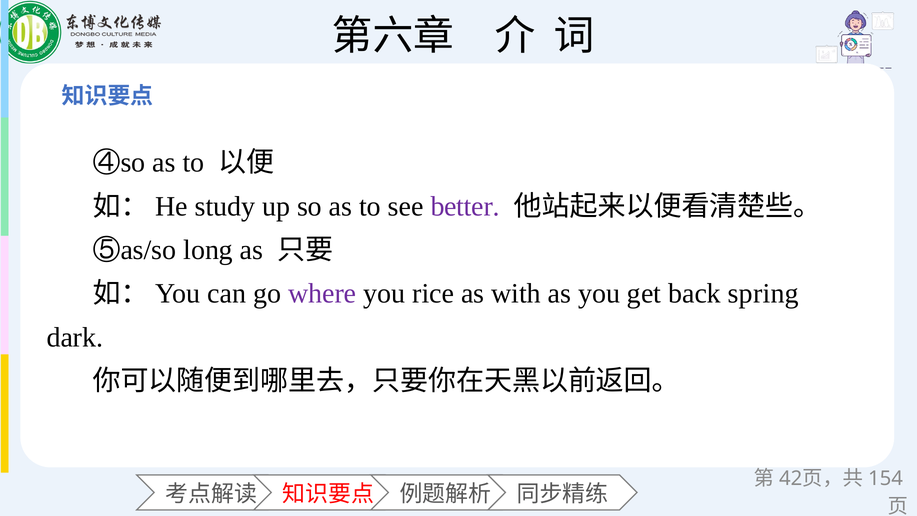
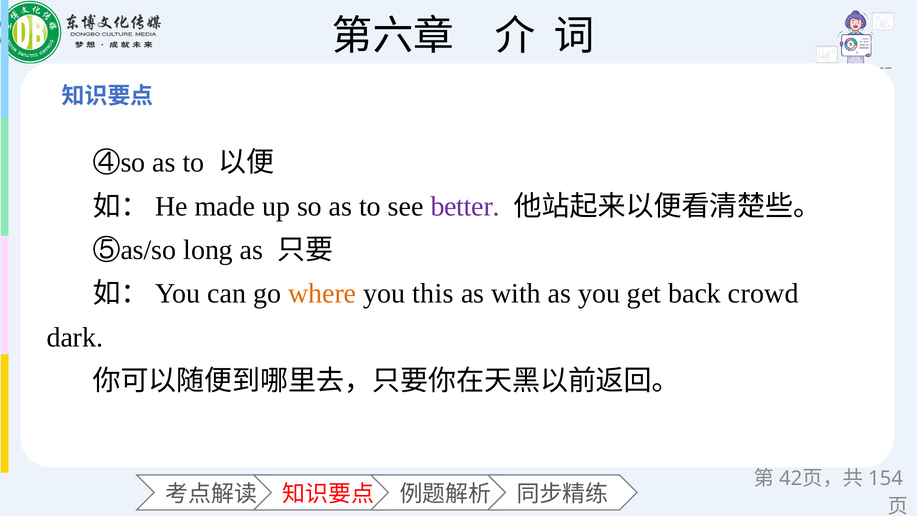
study: study -> made (225, 206)
where colour: purple -> orange (322, 294)
rice: rice -> this (433, 294)
spring: spring -> crowd (763, 294)
